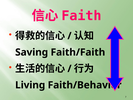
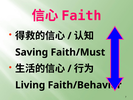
Faith/Faith: Faith/Faith -> Faith/Must (78, 52)
